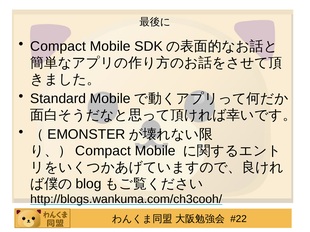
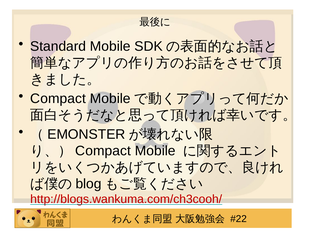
Compact: Compact -> Standard (58, 46)
Standard: Standard -> Compact (58, 99)
http://blogs.wankuma.com/ch3cooh/ colour: black -> red (126, 200)
